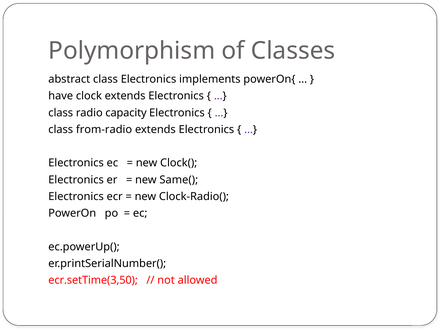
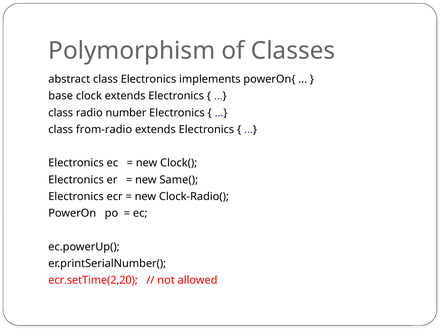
have: have -> base (61, 96)
capacity: capacity -> number (126, 113)
ecr.setTime(3,50: ecr.setTime(3,50 -> ecr.setTime(2,20 (93, 280)
